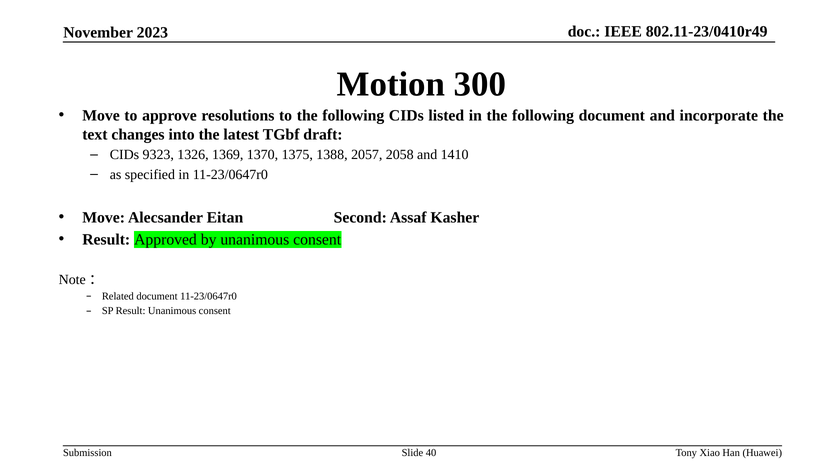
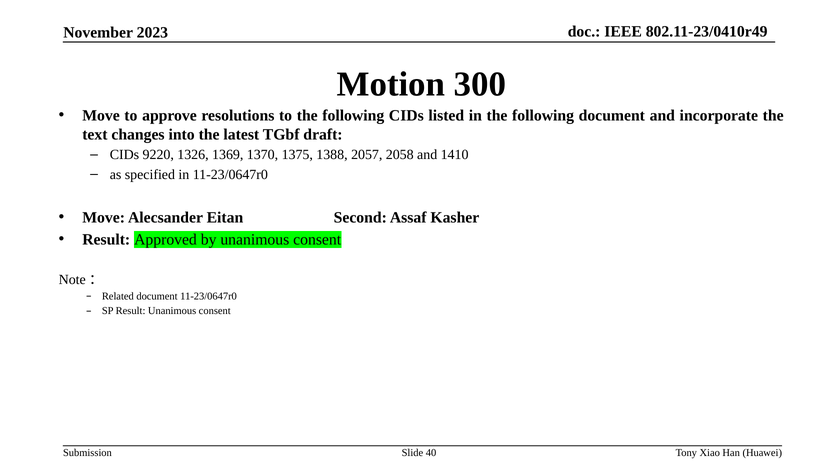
9323: 9323 -> 9220 (158, 155)
